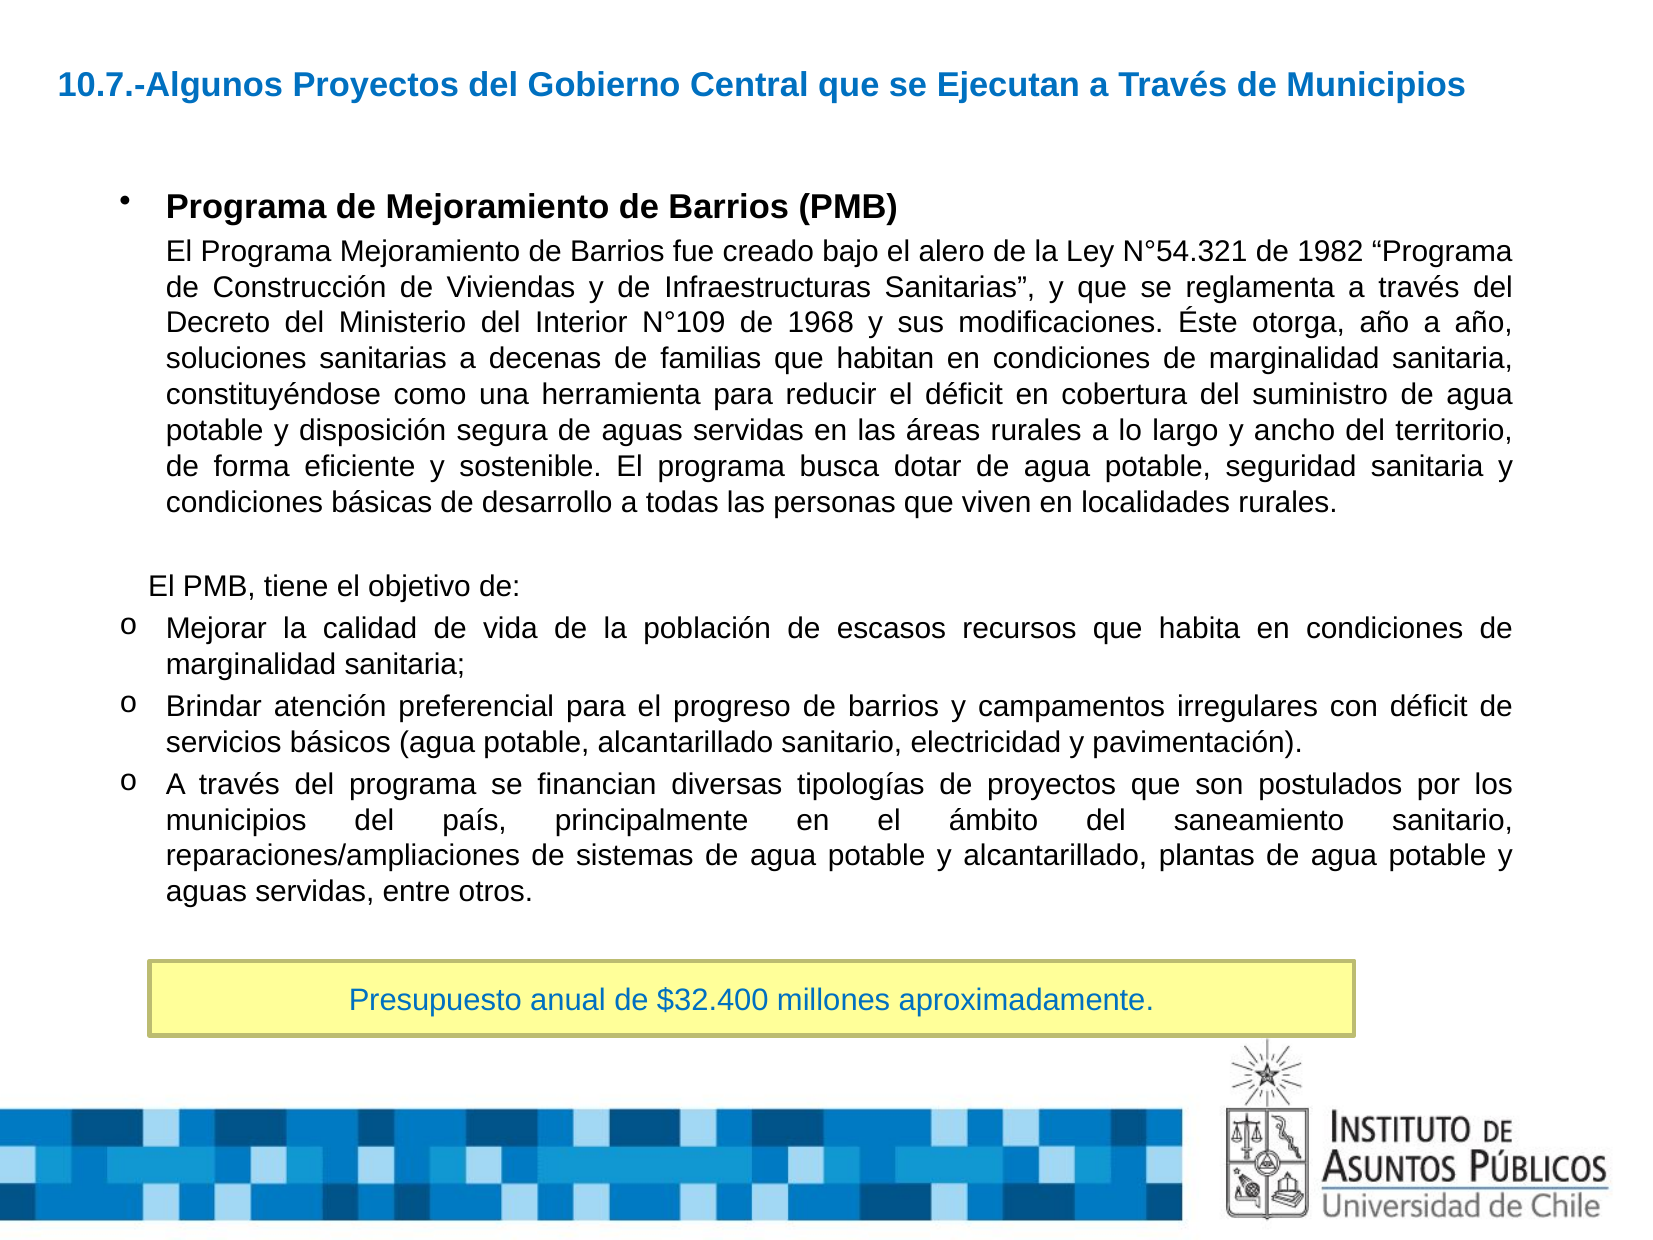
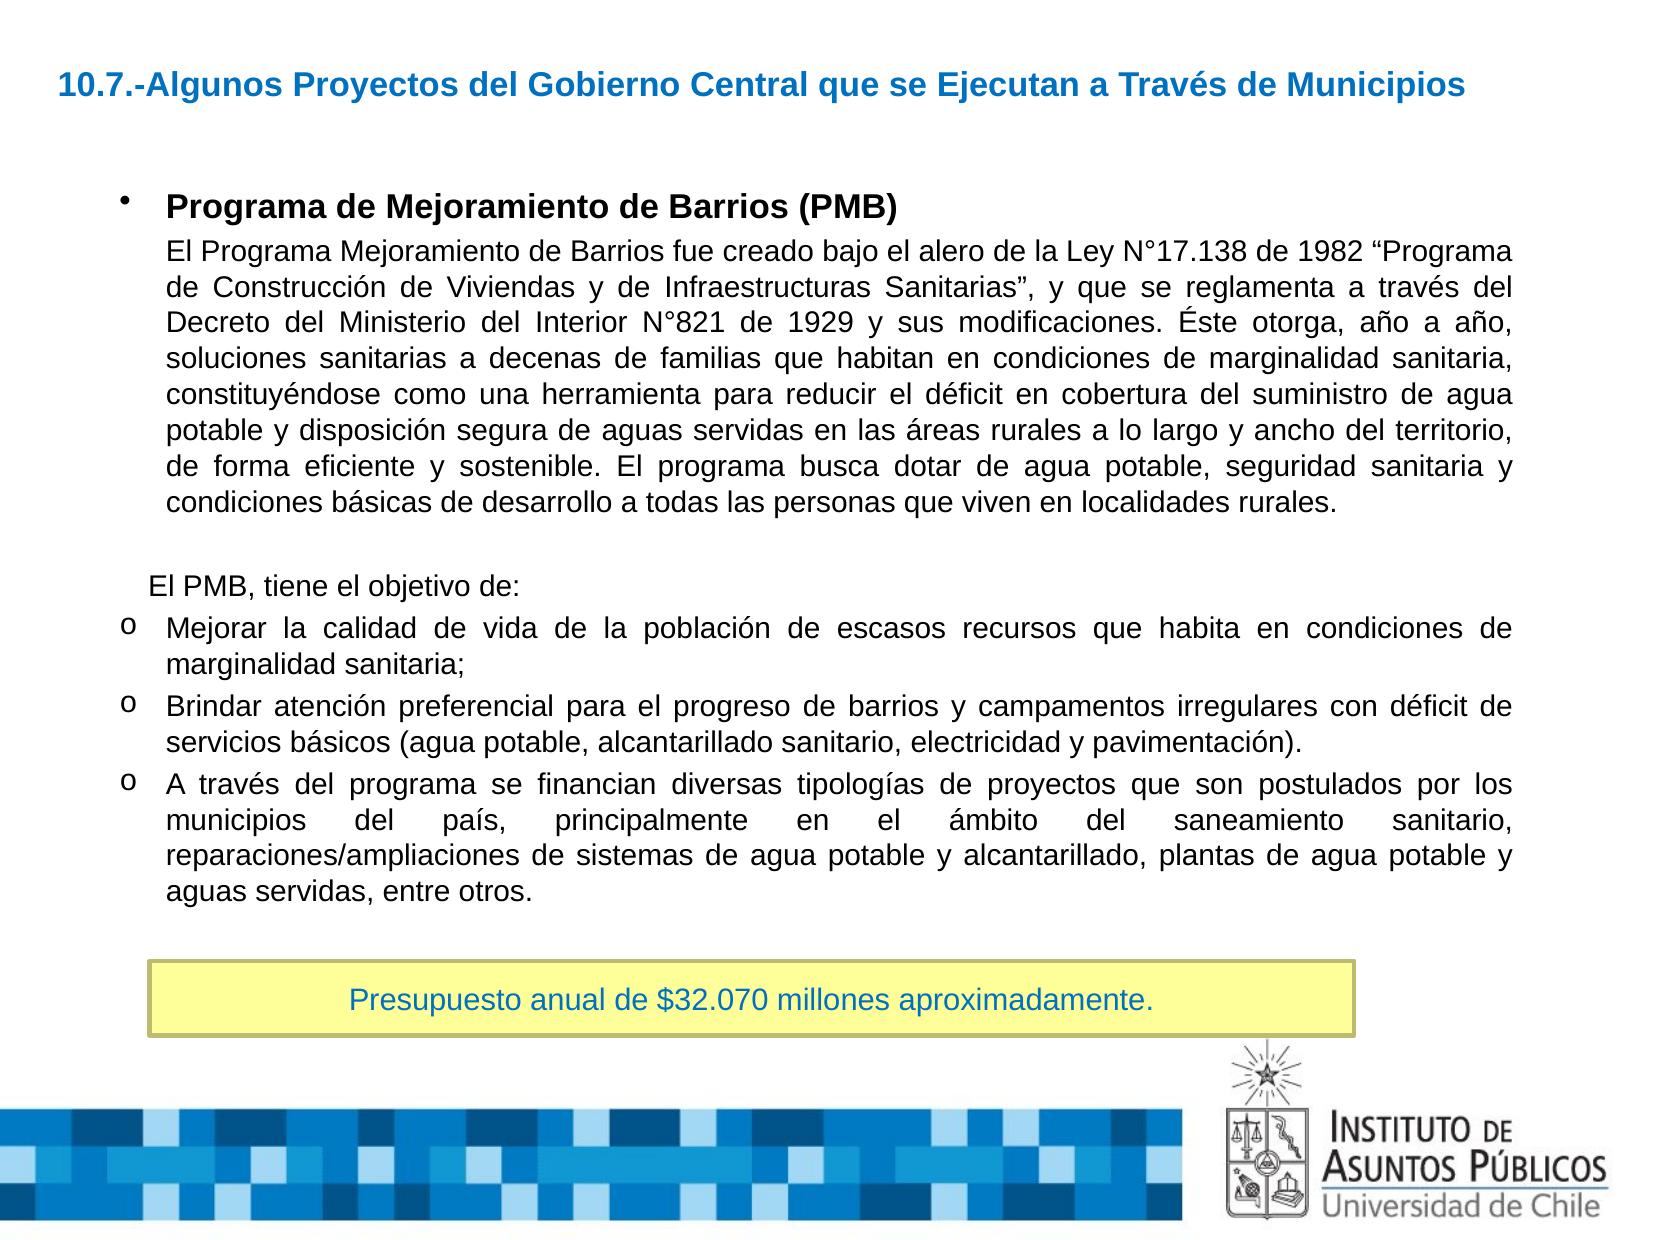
N°54.321: N°54.321 -> N°17.138 (1185, 251)
N°109: N°109 -> N°821 (684, 323)
1968: 1968 -> 1929 (821, 323)
$32.400: $32.400 -> $32.070 (713, 1000)
